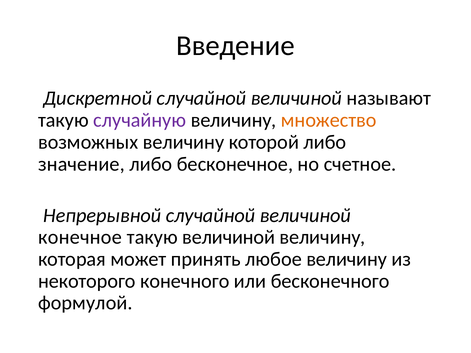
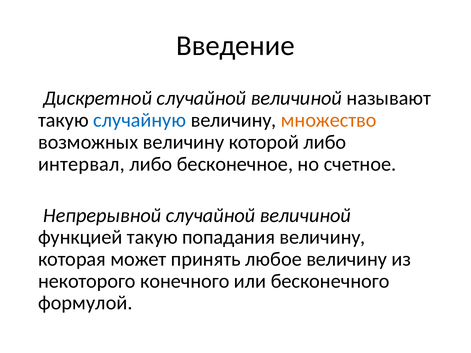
случайную colour: purple -> blue (140, 120)
значение: значение -> интервал (81, 164)
конечное: конечное -> функцией (80, 237)
такую величиной: величиной -> попадания (229, 237)
